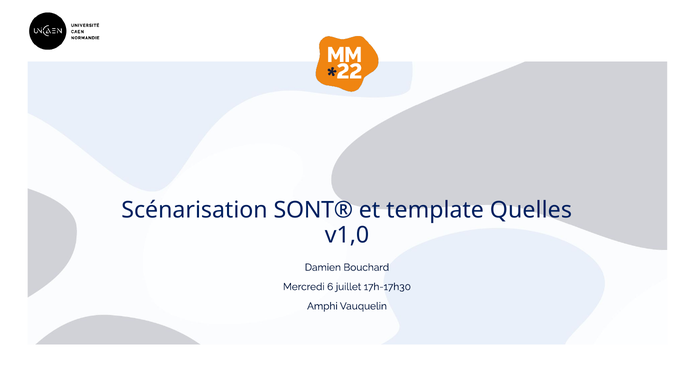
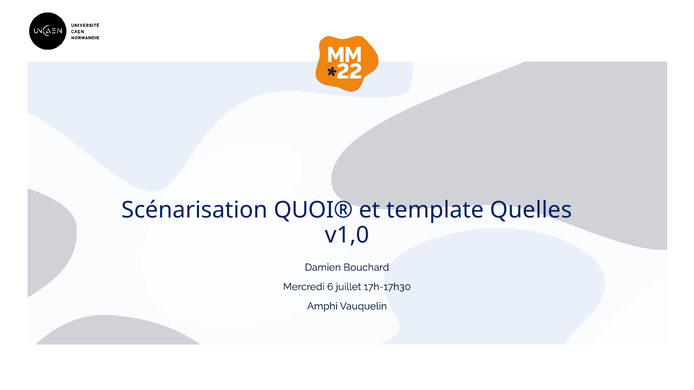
SONT®: SONT® -> QUOI® (313, 210)
